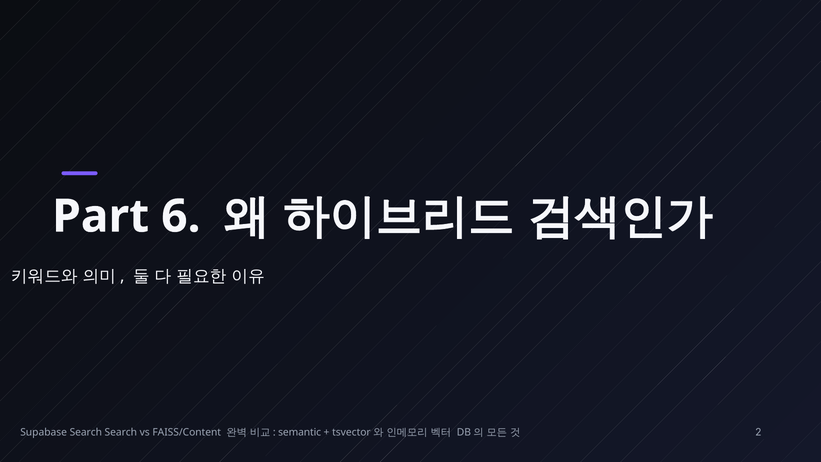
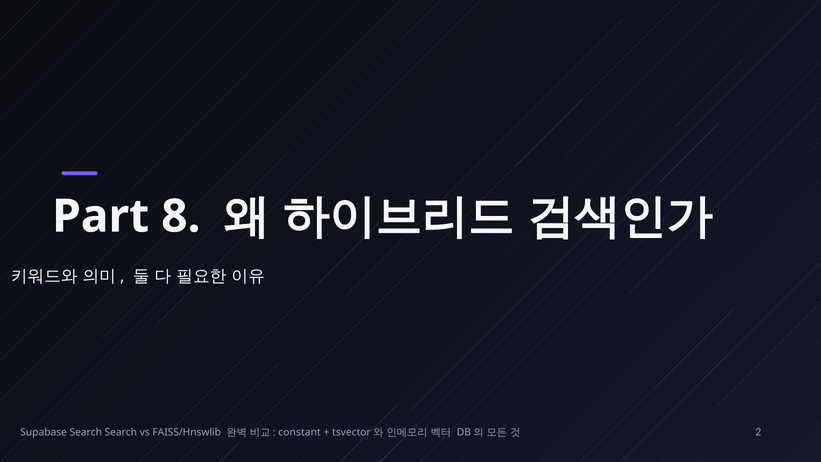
6: 6 -> 8 (181, 216)
FAISS/Content: FAISS/Content -> FAISS/Hnswlib (187, 432)
semantic: semantic -> constant (300, 432)
